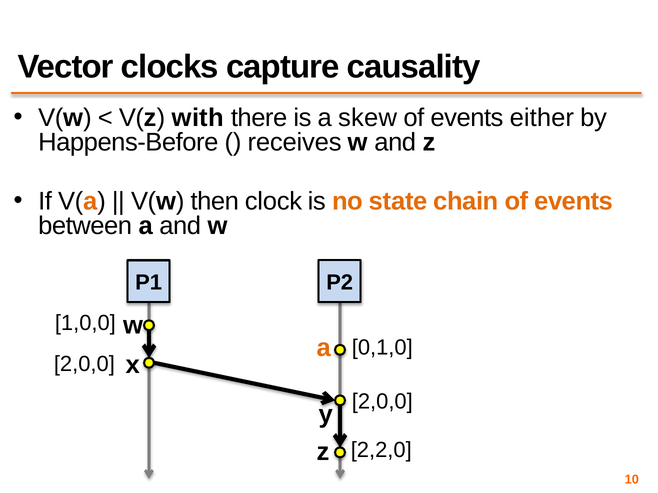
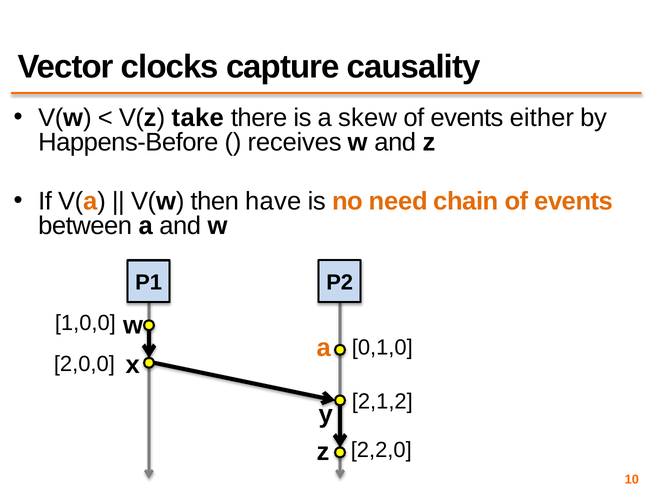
with: with -> take (198, 118)
clock: clock -> have (273, 202)
state: state -> need (398, 202)
2,0,0: 2,0,0 -> 2,1,2 (382, 402)
